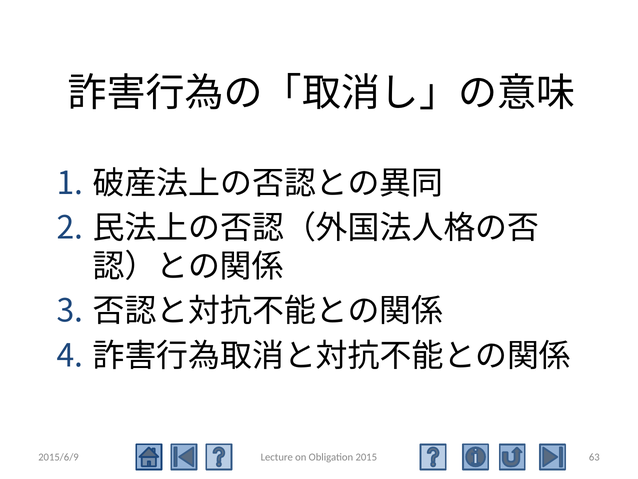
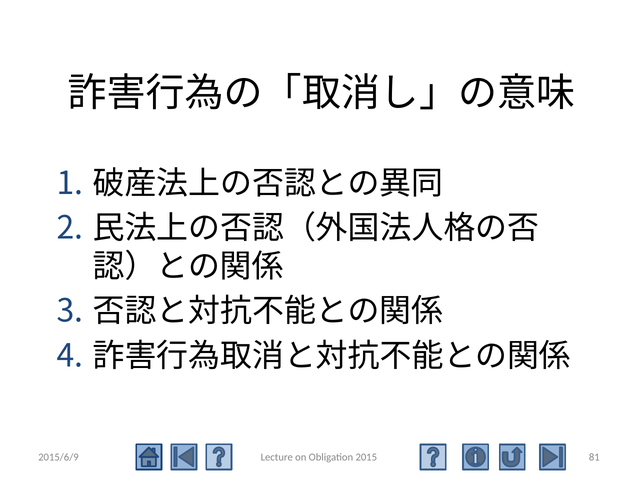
63: 63 -> 81 (594, 457)
